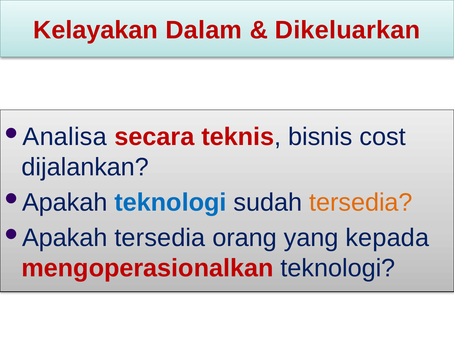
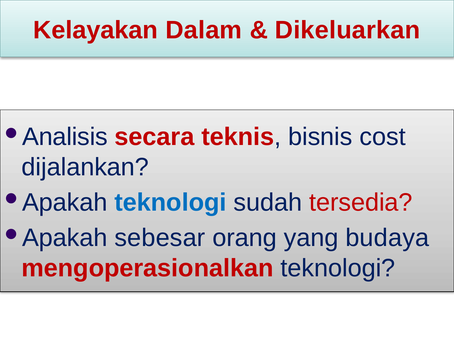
Analisa: Analisa -> Analisis (65, 137)
tersedia colour: orange -> red (361, 202)
Apakah tersedia: tersedia -> sebesar (160, 238)
kepada: kepada -> budaya (387, 238)
